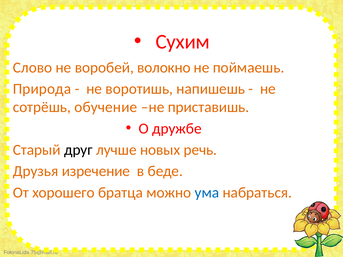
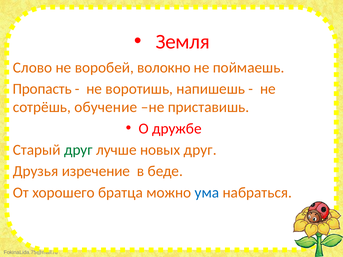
Сухим: Сухим -> Земля (183, 42)
Природа: Природа -> Пропасть (42, 89)
друг colour: black -> green (78, 150)
новых речь: речь -> друг (200, 150)
